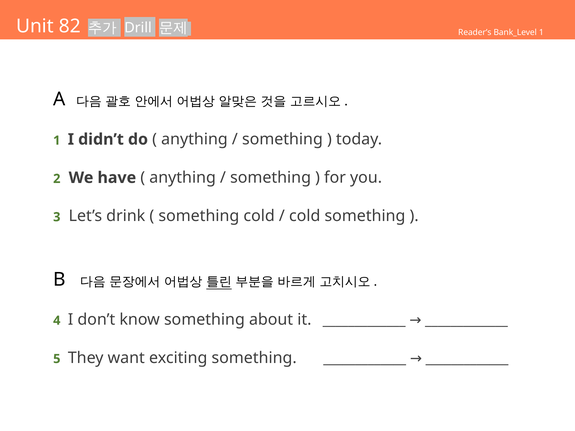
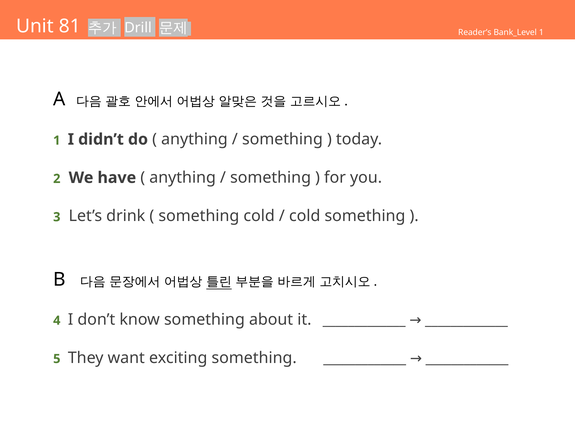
82: 82 -> 81 (70, 26)
